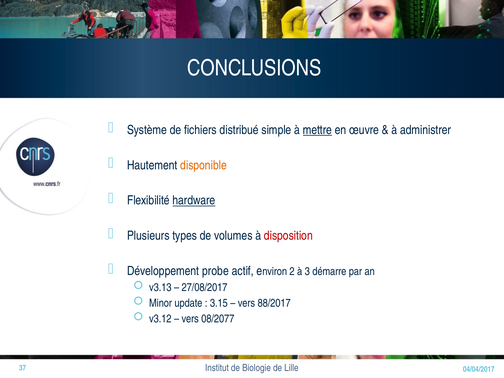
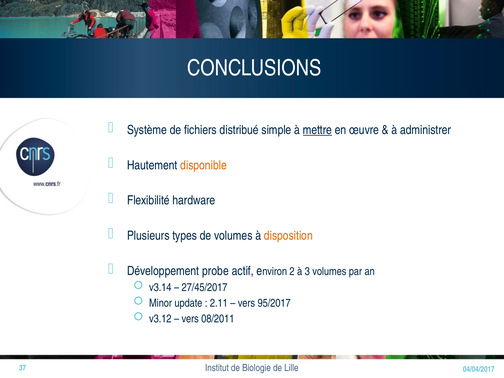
hardware underline: present -> none (194, 200)
disposition colour: red -> orange (288, 236)
3 démarre: démarre -> volumes (329, 272)
v3.13: v3.13 -> v3.14 (160, 287)
27/08/2017: 27/08/2017 -> 27/45/2017 (205, 287)
3.15: 3.15 -> 2.11 (219, 303)
88/2017: 88/2017 -> 95/2017 (274, 303)
08/2077: 08/2077 -> 08/2011 (218, 319)
